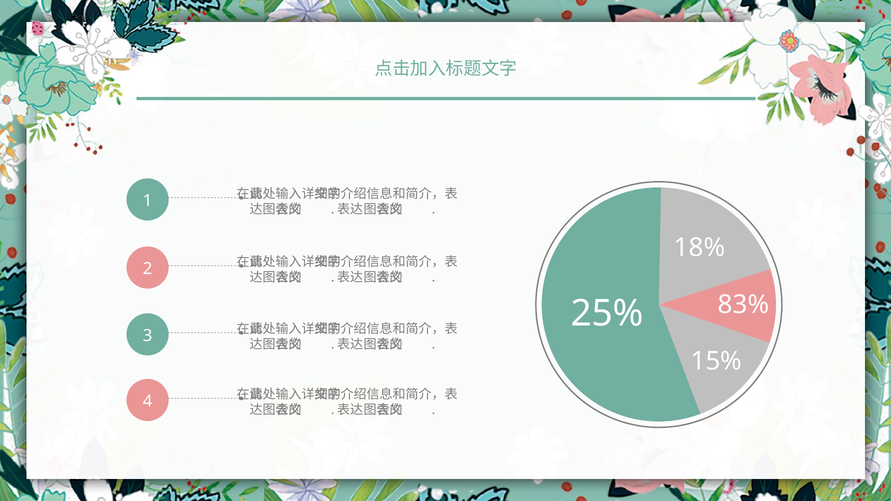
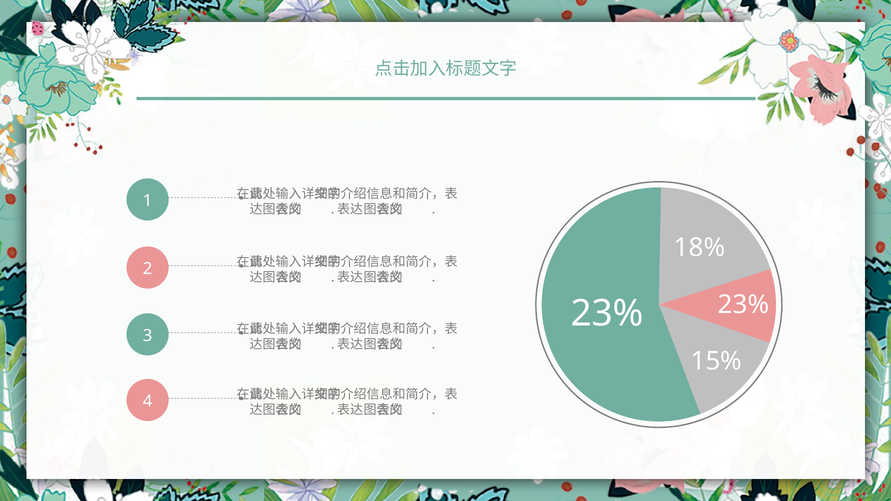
83%: 83% -> 23% (743, 305)
25%: 25% -> 23% (607, 314)
